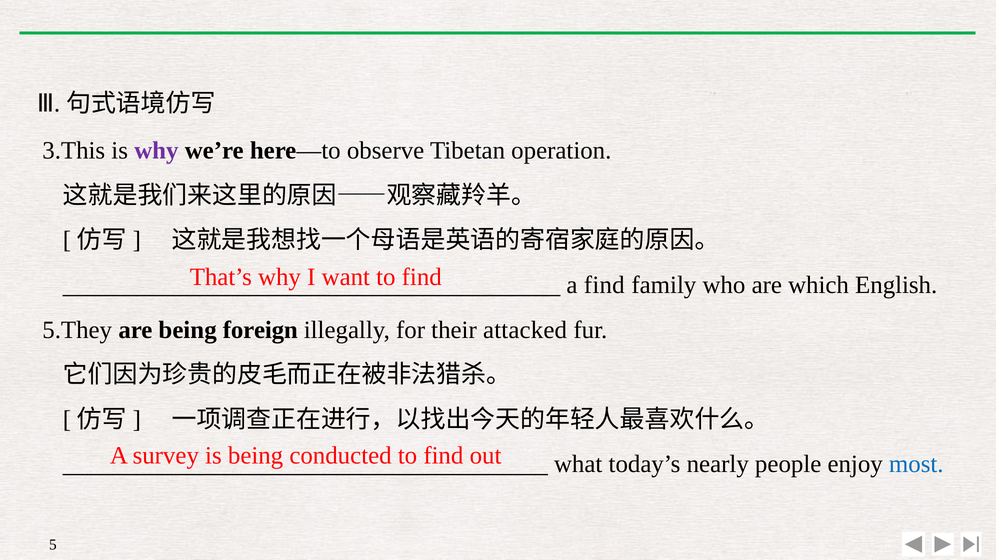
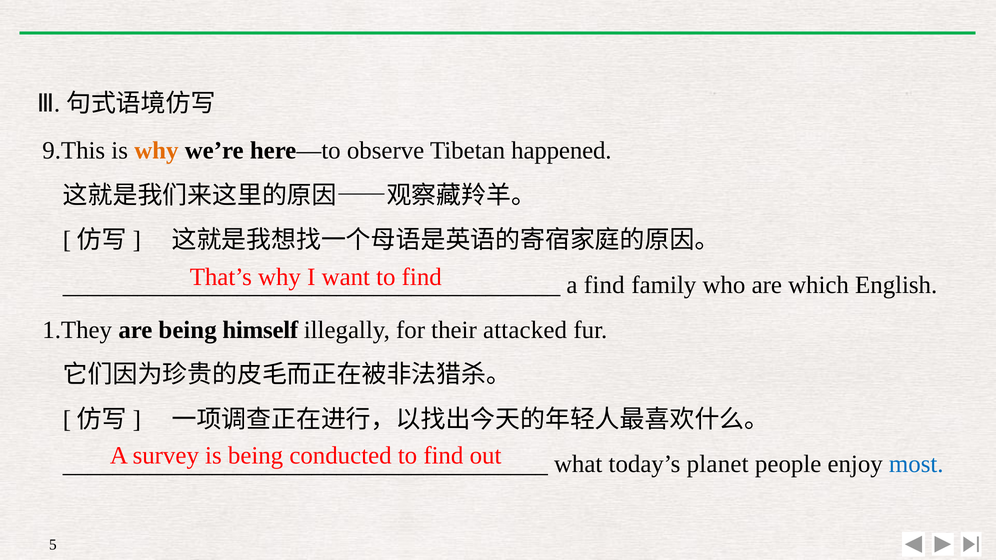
3.This: 3.This -> 9.This (74, 151)
why colour: purple -> orange (156, 151)
operation: operation -> happened (561, 151)
5.They: 5.They -> 1.They (77, 330)
foreign: foreign -> himself (260, 330)
nearly: nearly -> planet (718, 464)
